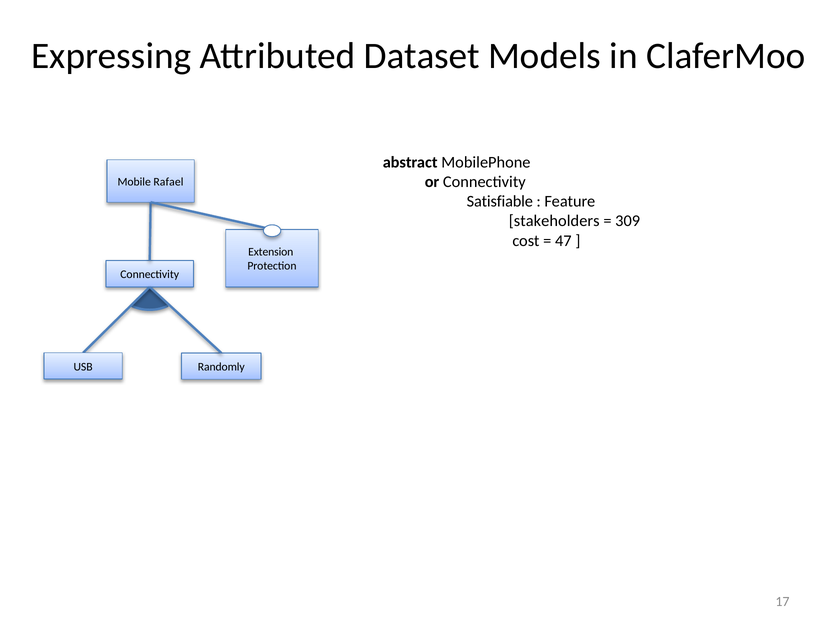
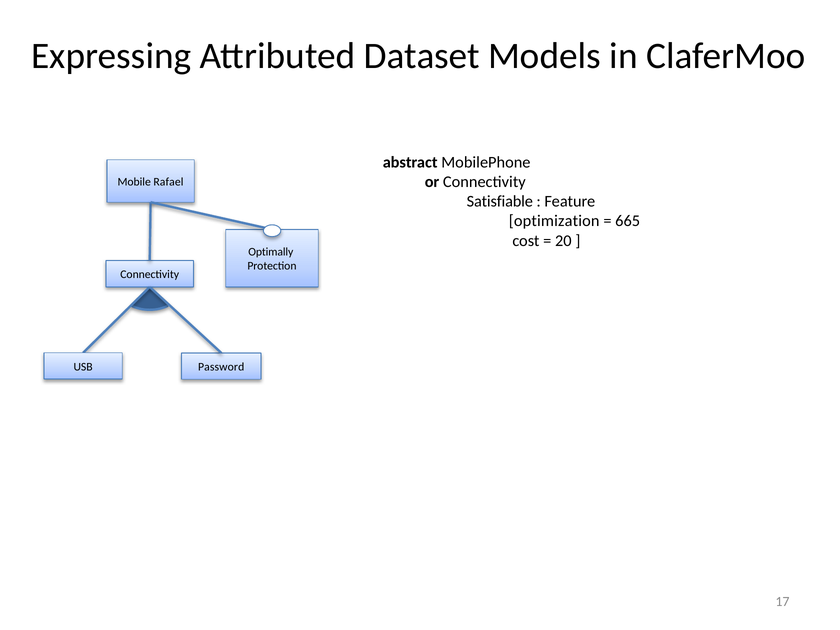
stakeholders: stakeholders -> optimization (554, 221)
309: 309 -> 665 (628, 221)
47: 47 -> 20 (563, 241)
Extension: Extension -> Optimally (271, 252)
Randomly: Randomly -> Password (221, 367)
